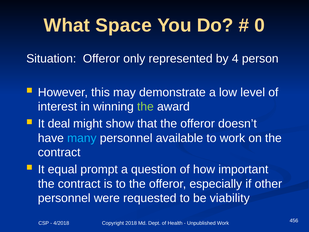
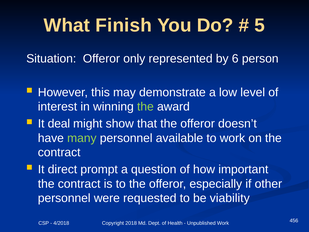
Space: Space -> Finish (124, 25)
0: 0 -> 5 (260, 25)
4: 4 -> 6 (235, 59)
many colour: light blue -> light green (82, 138)
equal: equal -> direct (62, 169)
